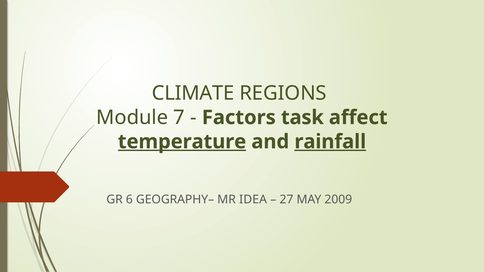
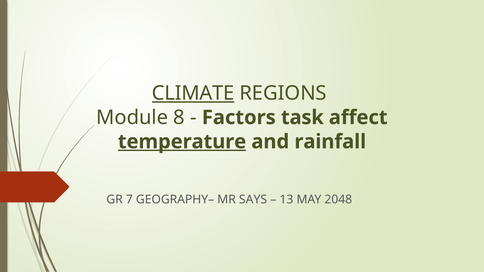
CLIMATE underline: none -> present (193, 93)
7: 7 -> 8 (179, 118)
rainfall underline: present -> none (330, 142)
6: 6 -> 7 (129, 200)
IDEA: IDEA -> SAYS (253, 200)
27: 27 -> 13 (286, 200)
2009: 2009 -> 2048 (338, 200)
